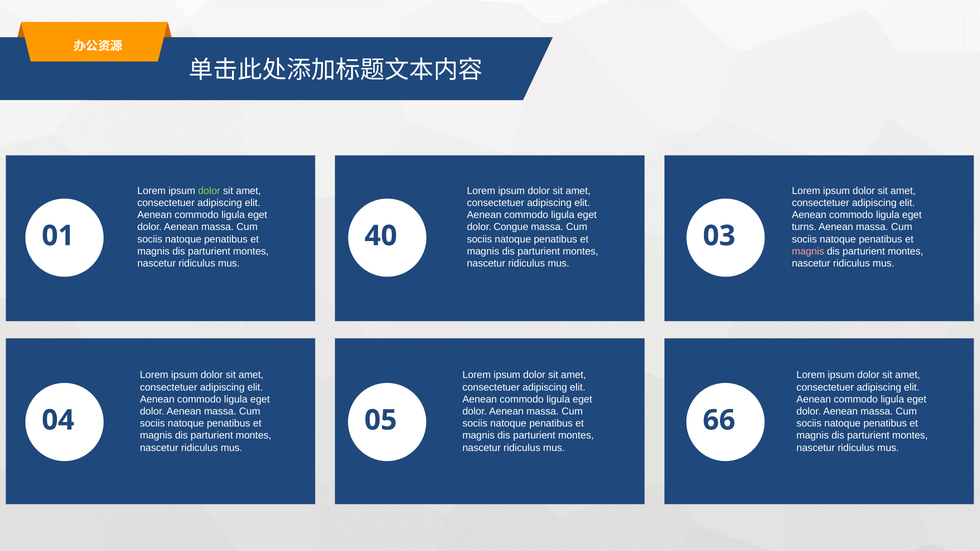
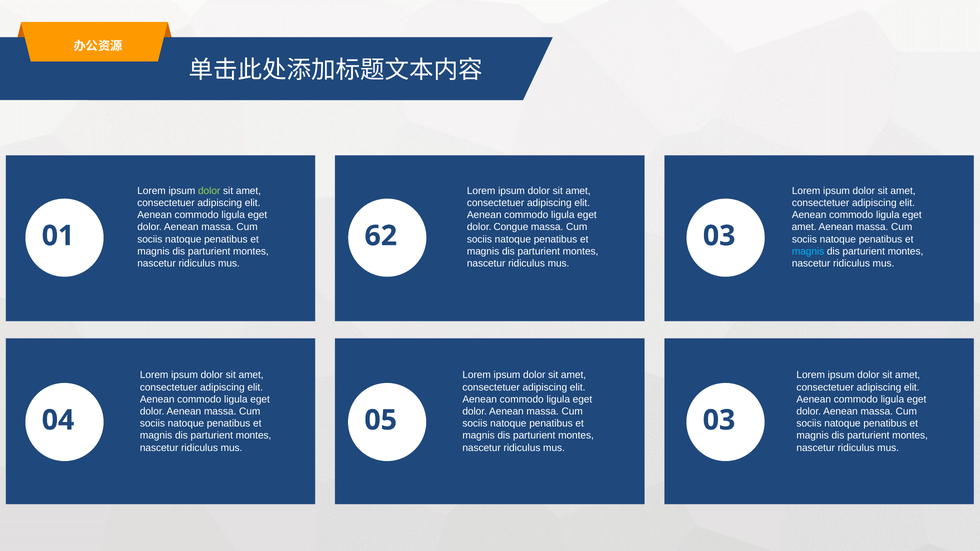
turns: turns -> amet (804, 227)
40: 40 -> 62 (381, 236)
magnis colour: pink -> light blue (808, 251)
04 66: 66 -> 03 (719, 420)
